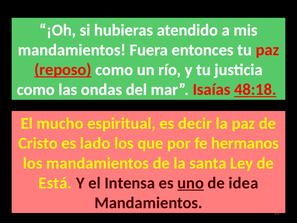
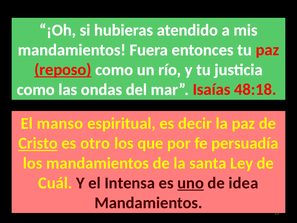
48:18 underline: present -> none (255, 89)
mucho: mucho -> manso (60, 123)
Cristo underline: none -> present (38, 143)
lado: lado -> otro (95, 143)
hermanos: hermanos -> persuadía (245, 143)
Está: Está -> Cuál (55, 183)
